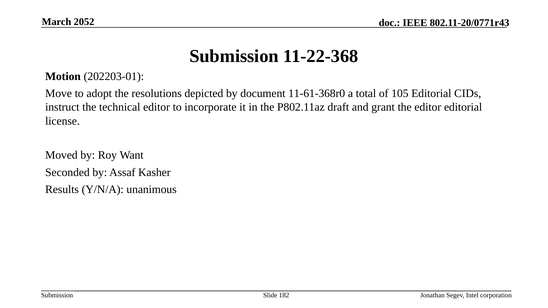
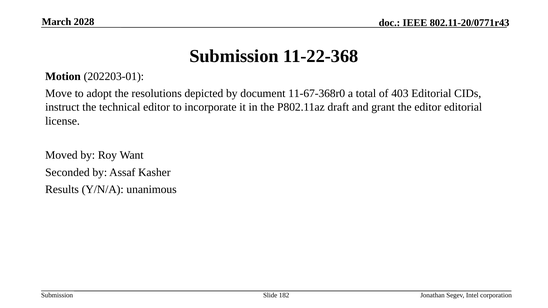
2052: 2052 -> 2028 (84, 22)
11-61-368r0: 11-61-368r0 -> 11-67-368r0 (317, 94)
105: 105 -> 403 (400, 94)
